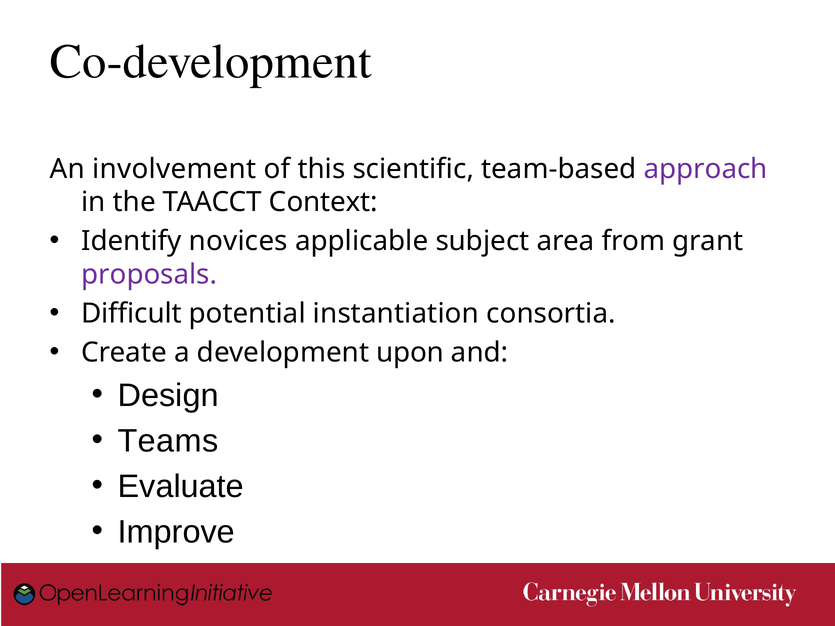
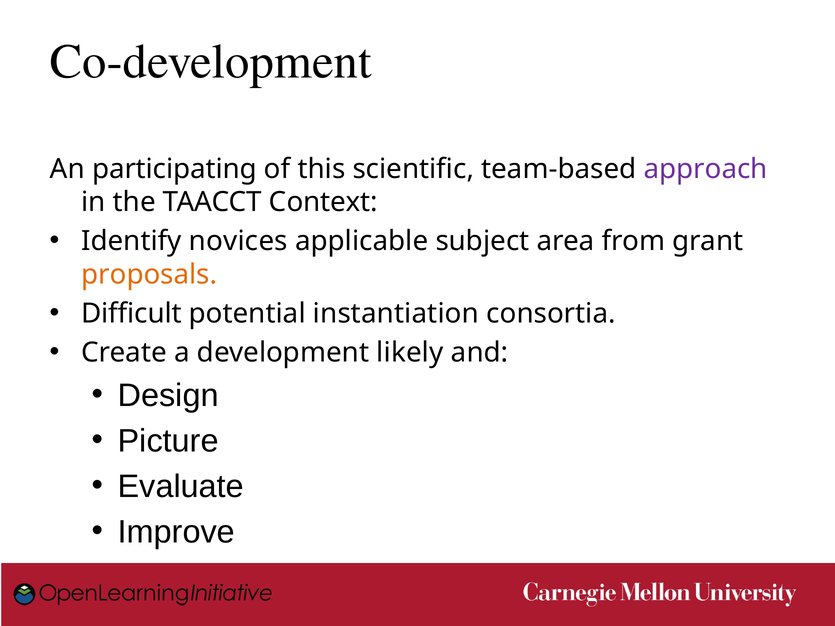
involvement: involvement -> participating (175, 169)
proposals colour: purple -> orange (149, 275)
upon: upon -> likely (410, 353)
Teams: Teams -> Picture (168, 441)
